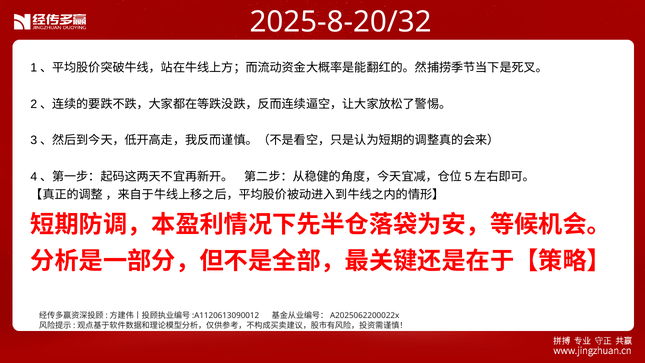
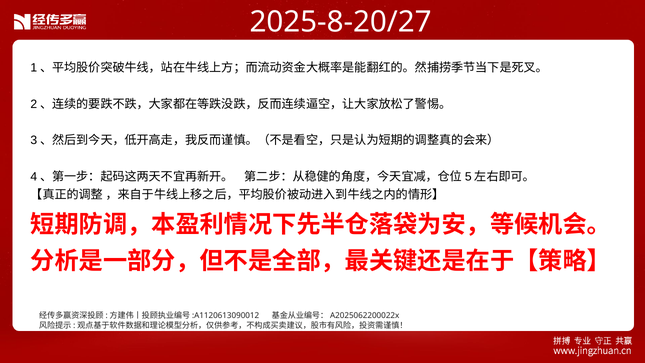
2025-8-20/32: 2025-8-20/32 -> 2025-8-20/27 (341, 22)
